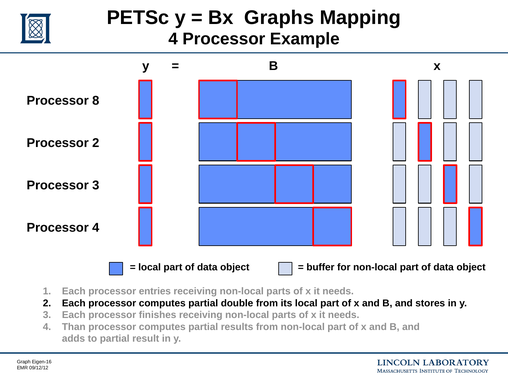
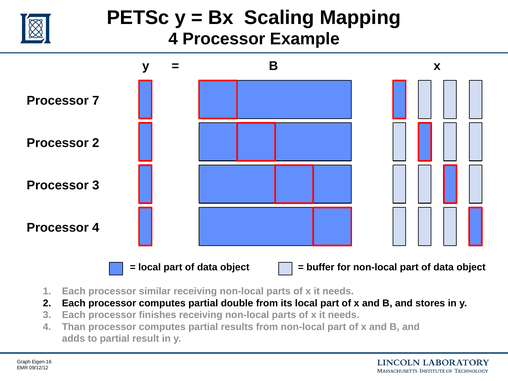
Graphs: Graphs -> Scaling (279, 18)
8: 8 -> 7 (96, 101)
entries: entries -> similar (155, 291)
